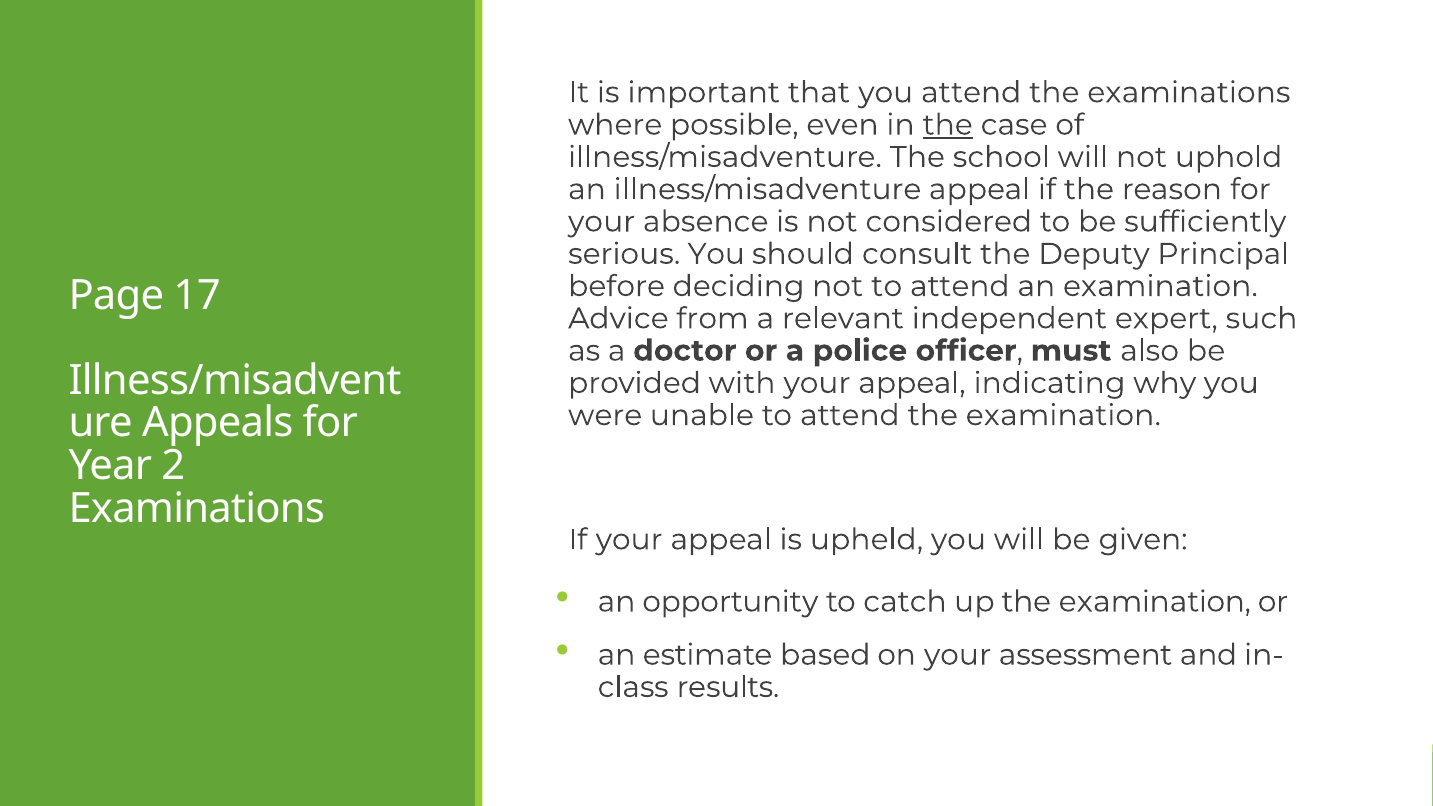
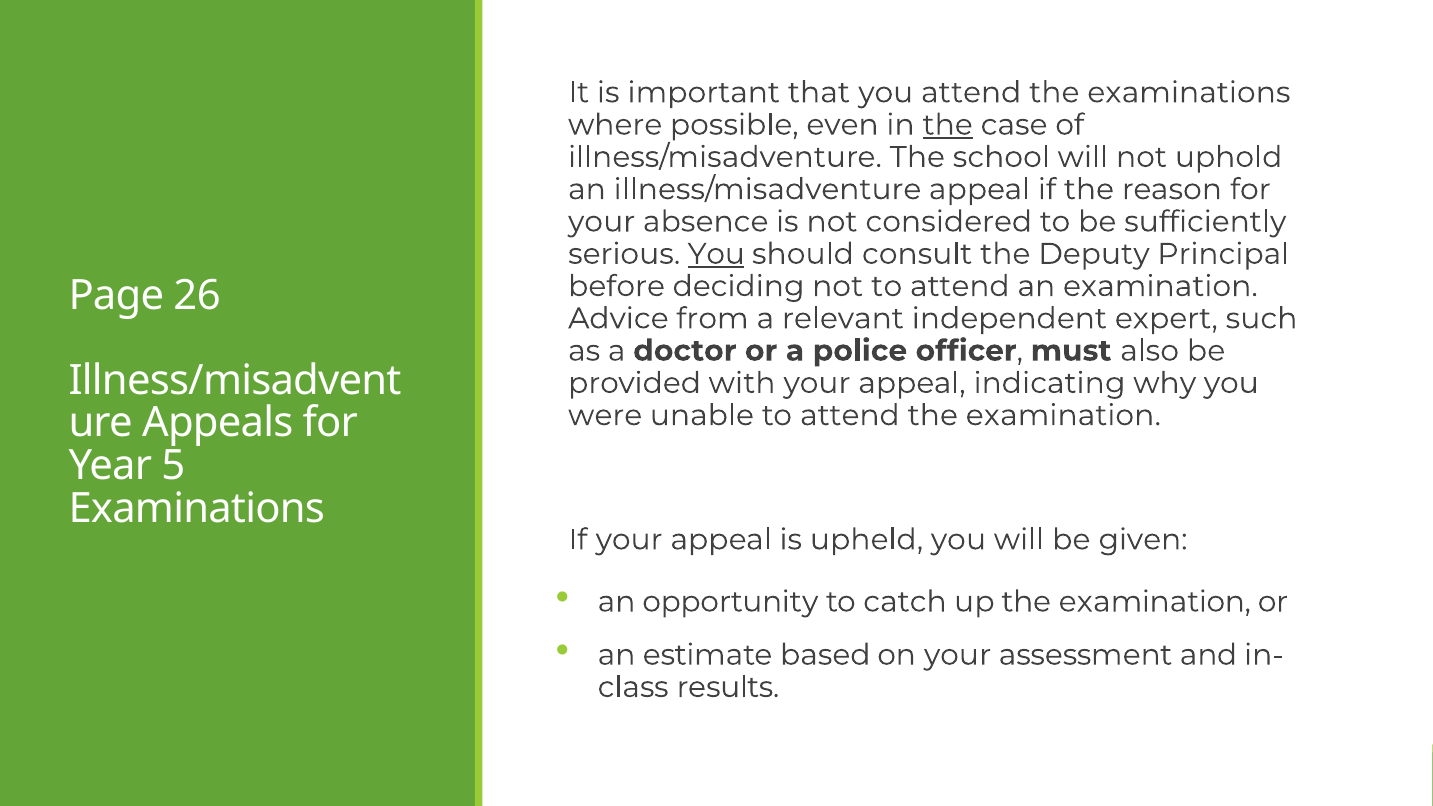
You underline: none -> present (716, 254)
17: 17 -> 26 (197, 296)
2: 2 -> 5 (173, 466)
